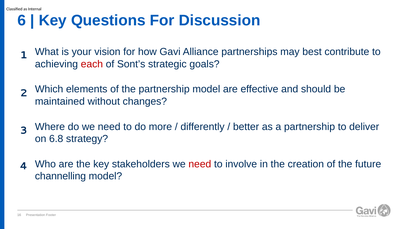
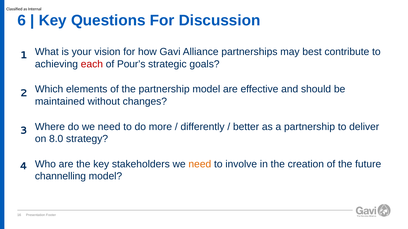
Sont’s: Sont’s -> Pour’s (131, 64)
6.8: 6.8 -> 8.0 (56, 139)
need colour: red -> orange (200, 164)
